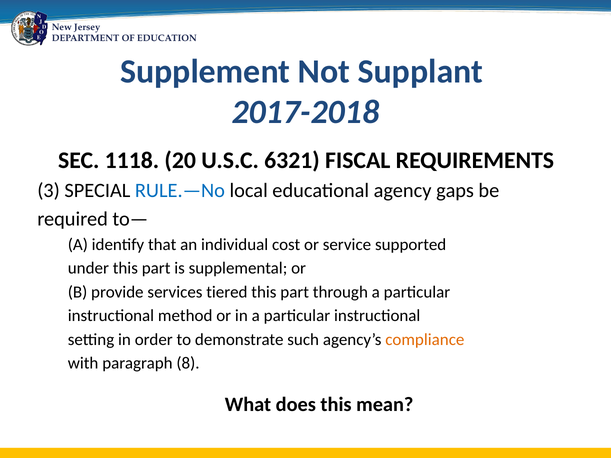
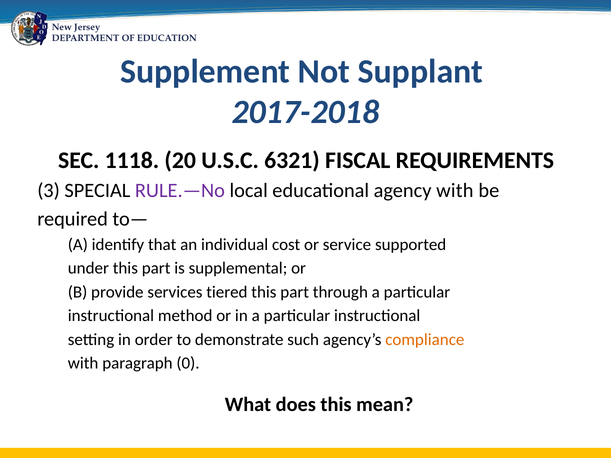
RULE.—No colour: blue -> purple (180, 191)
agency gaps: gaps -> with (455, 191)
8: 8 -> 0 (188, 364)
